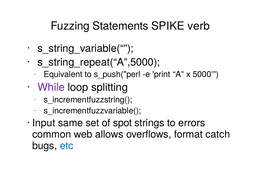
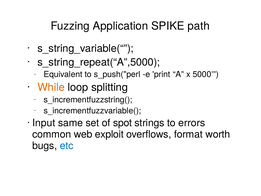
Statements: Statements -> Application (120, 26)
verb: verb -> path (199, 26)
While colour: purple -> orange (51, 87)
allows: allows -> exploit (109, 134)
catch: catch -> worth (218, 134)
